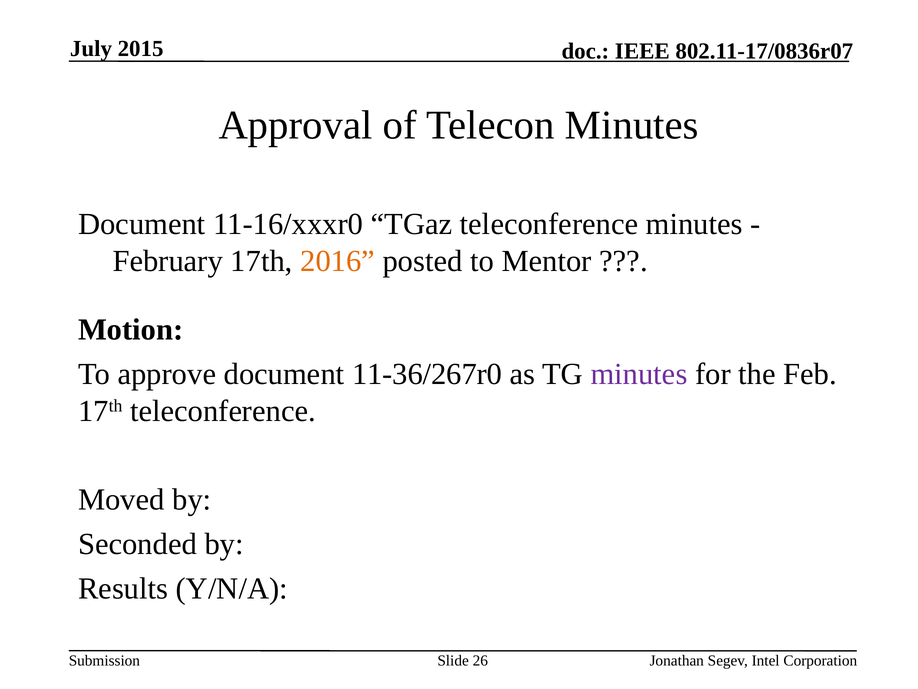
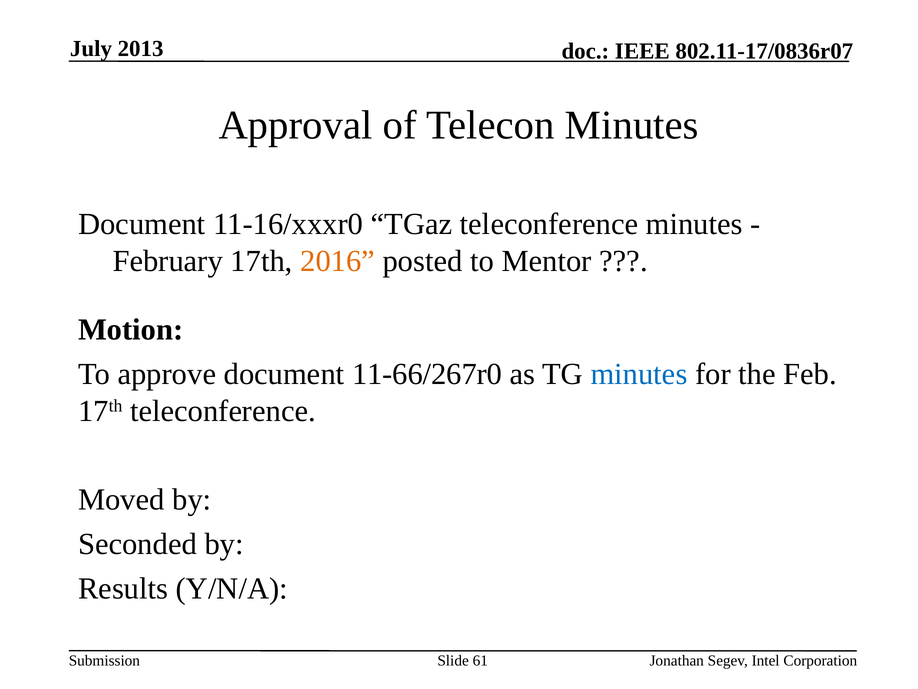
2015: 2015 -> 2013 (141, 49)
11-36/267r0: 11-36/267r0 -> 11-66/267r0 (427, 374)
minutes colour: purple -> blue (639, 374)
26: 26 -> 61 (480, 660)
